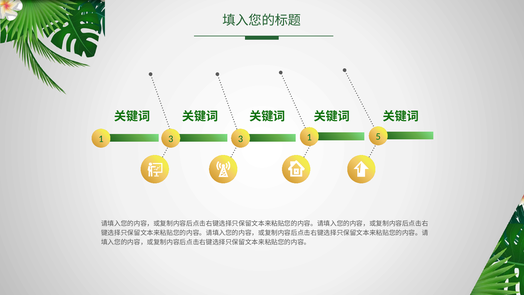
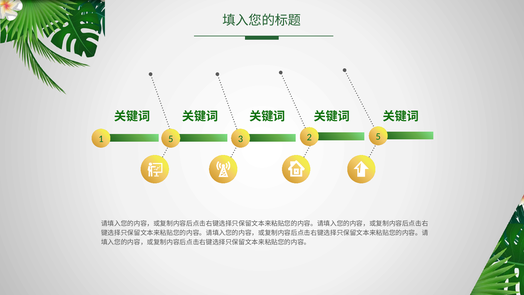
1 3: 3 -> 5 (171, 139)
3 1: 1 -> 2 (309, 137)
